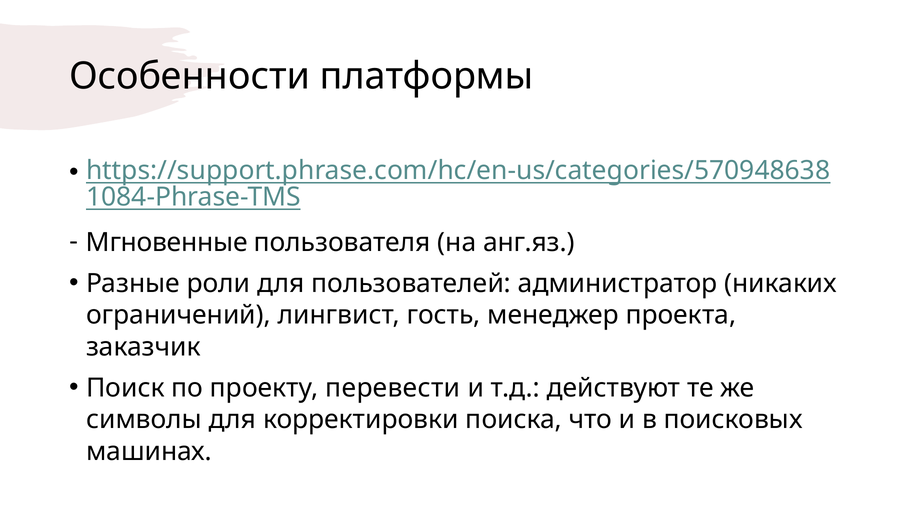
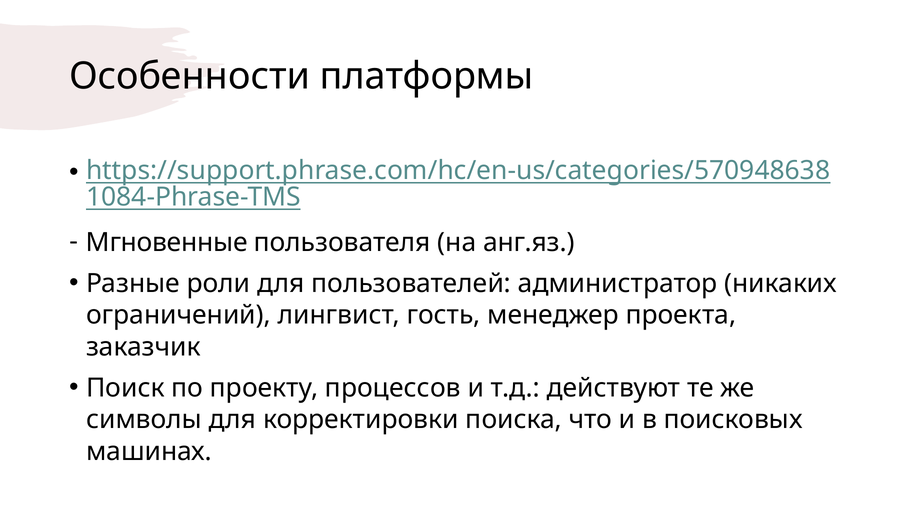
перевести: перевести -> процессов (393, 388)
